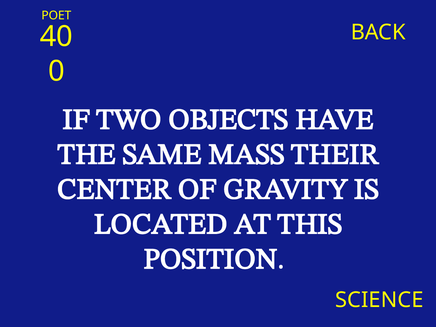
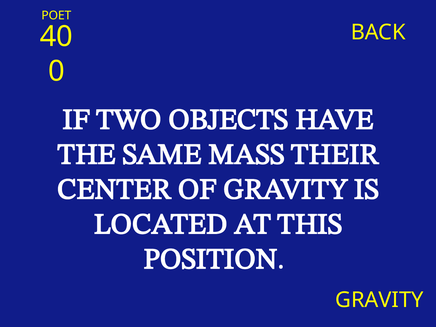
SCIENCE: SCIENCE -> GRAVITY (379, 300)
